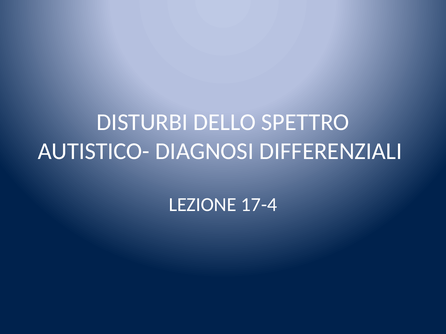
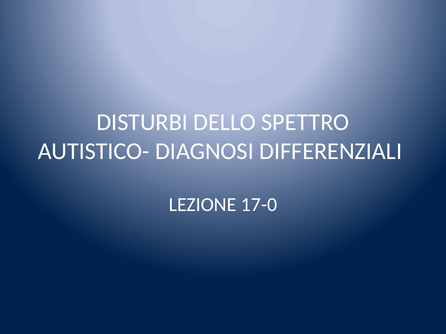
17-4: 17-4 -> 17-0 (259, 205)
